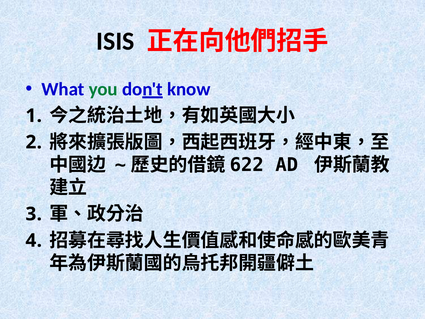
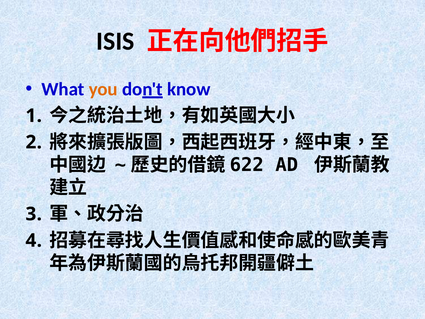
you colour: green -> orange (103, 89)
